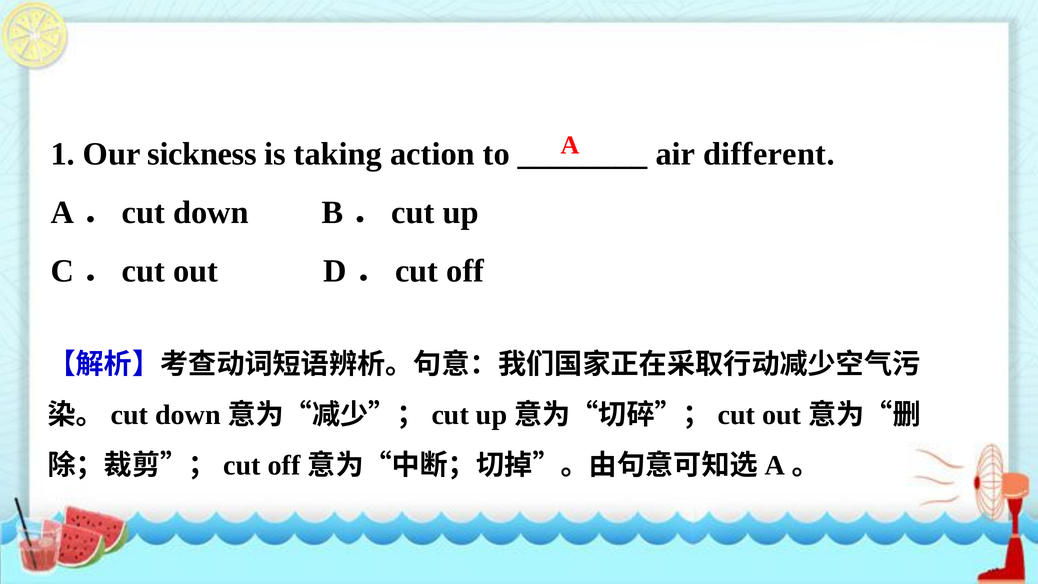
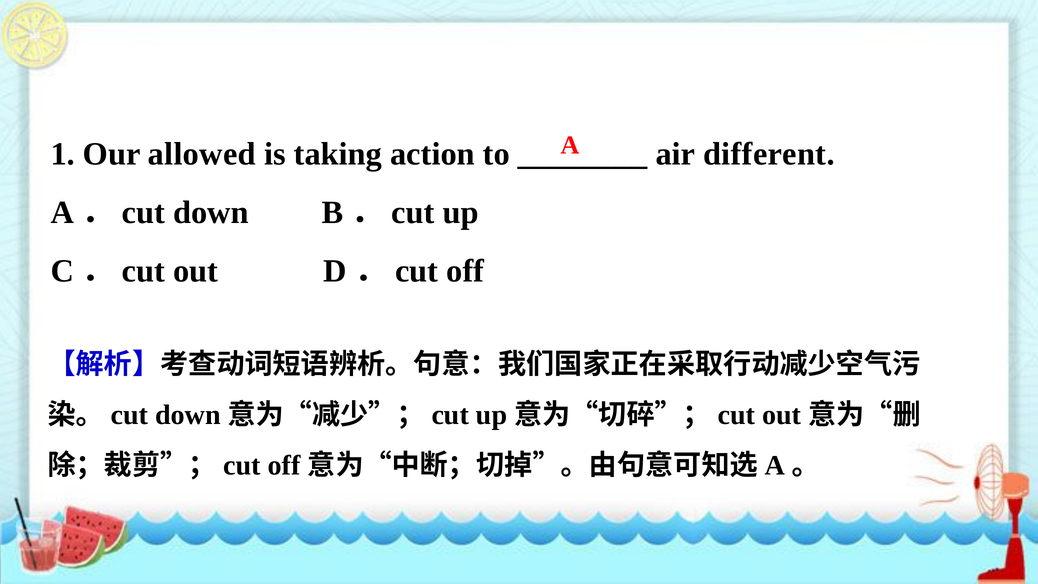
sickness: sickness -> allowed (202, 154)
